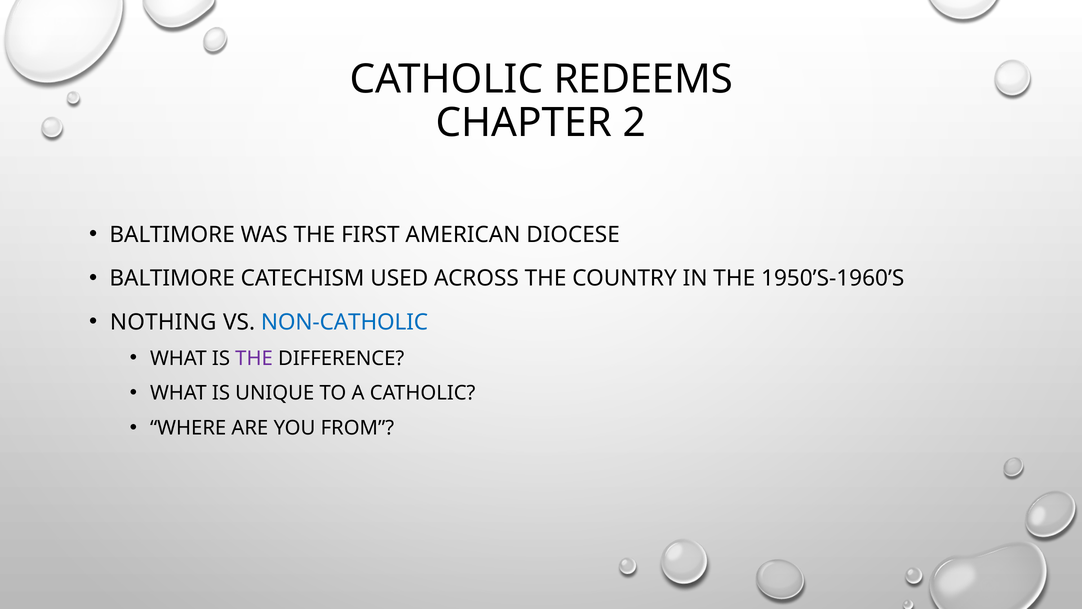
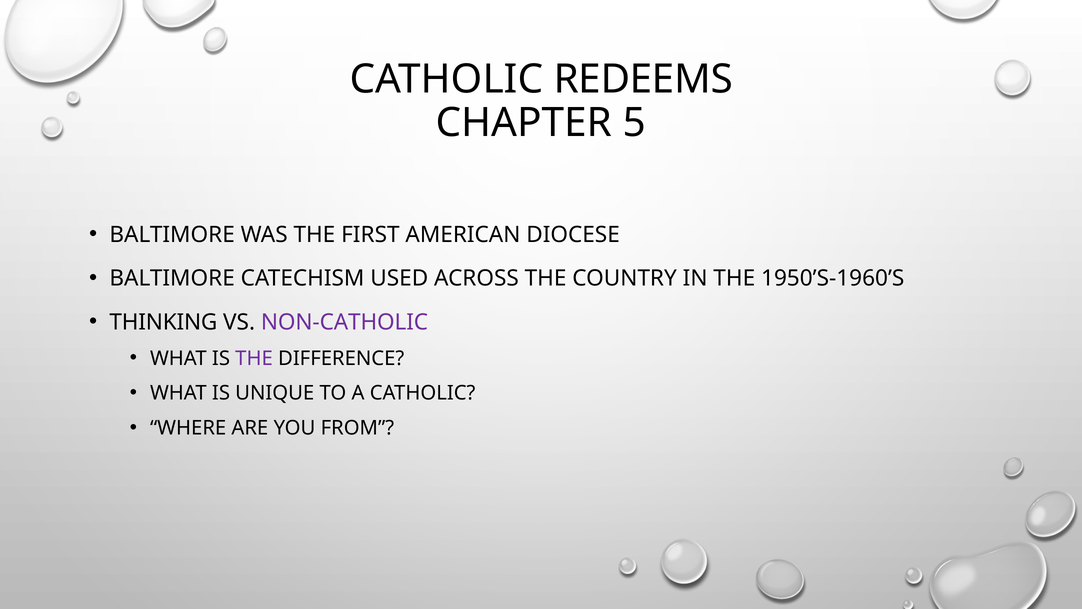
2: 2 -> 5 (634, 123)
NOTHING: NOTHING -> THINKING (163, 322)
NON-CATHOLIC colour: blue -> purple (345, 322)
